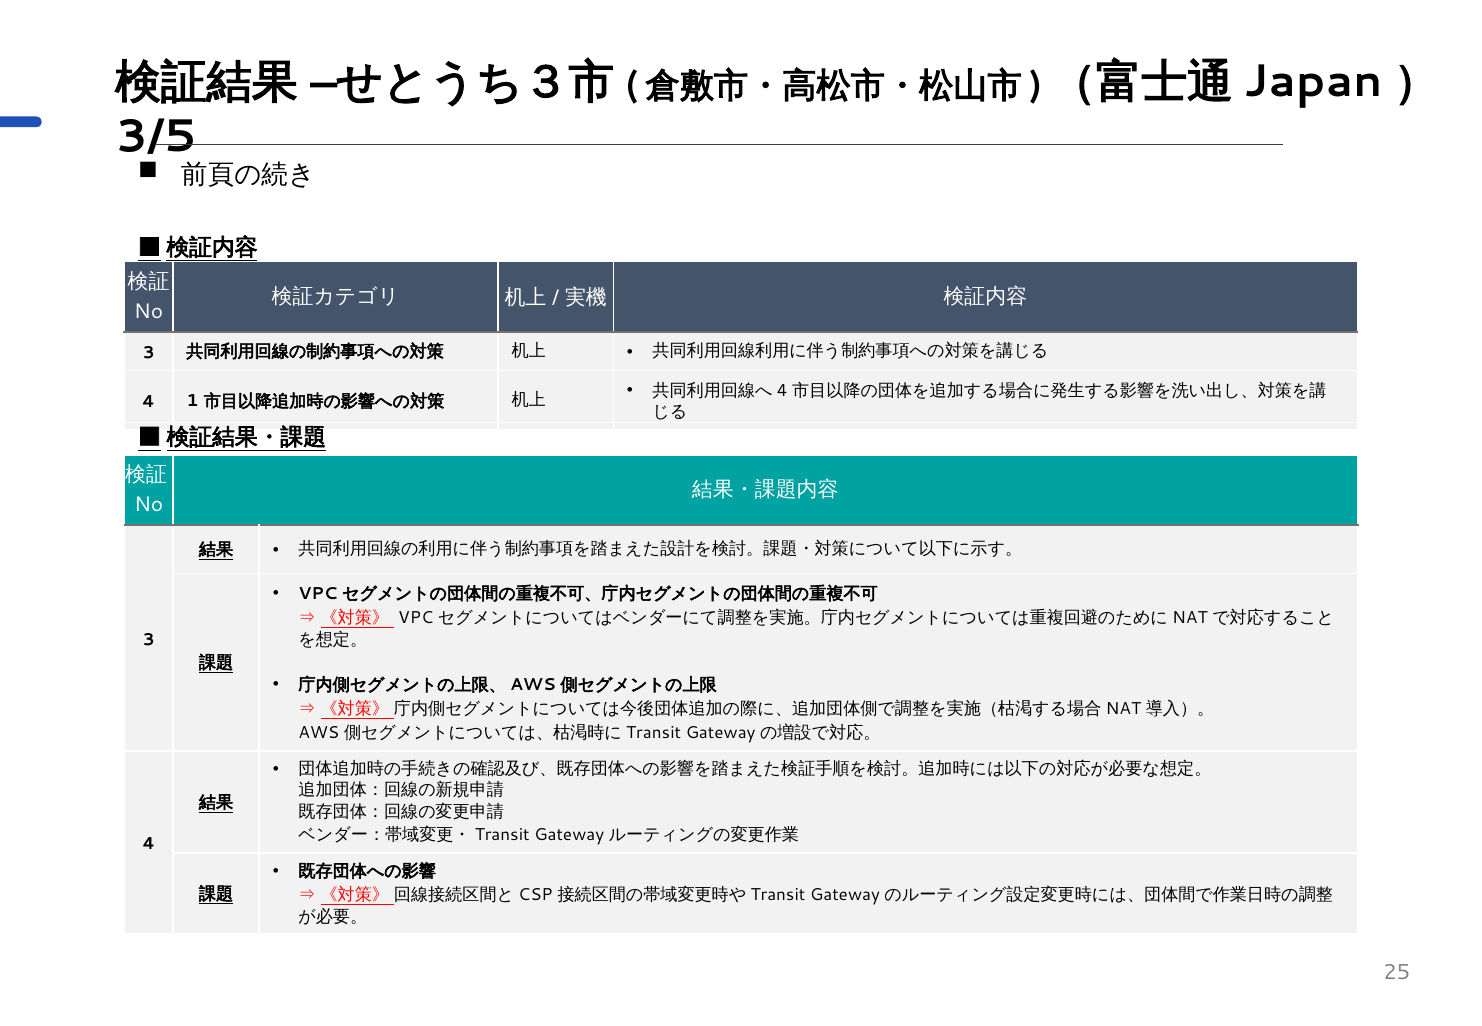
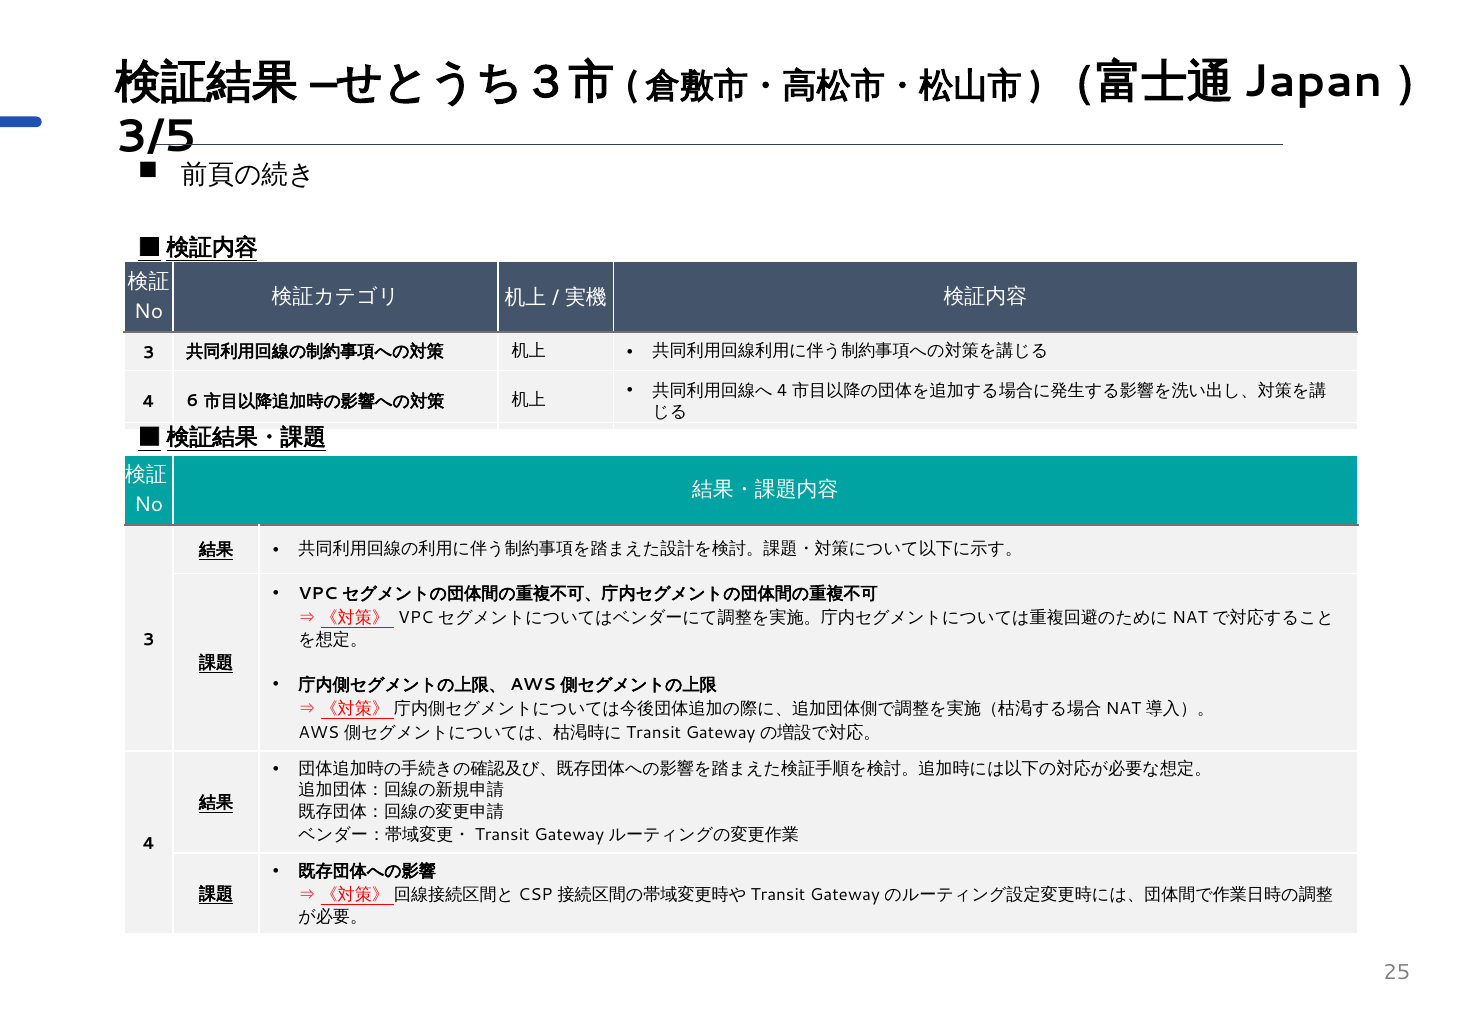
1: 1 -> 6 (193, 401)
